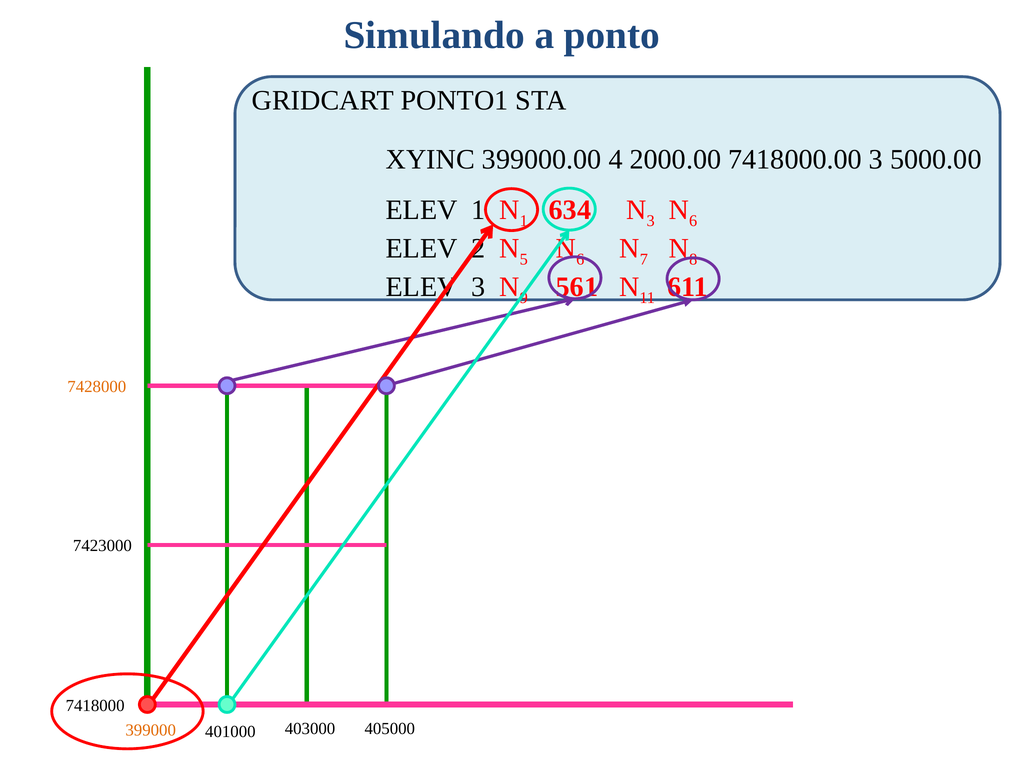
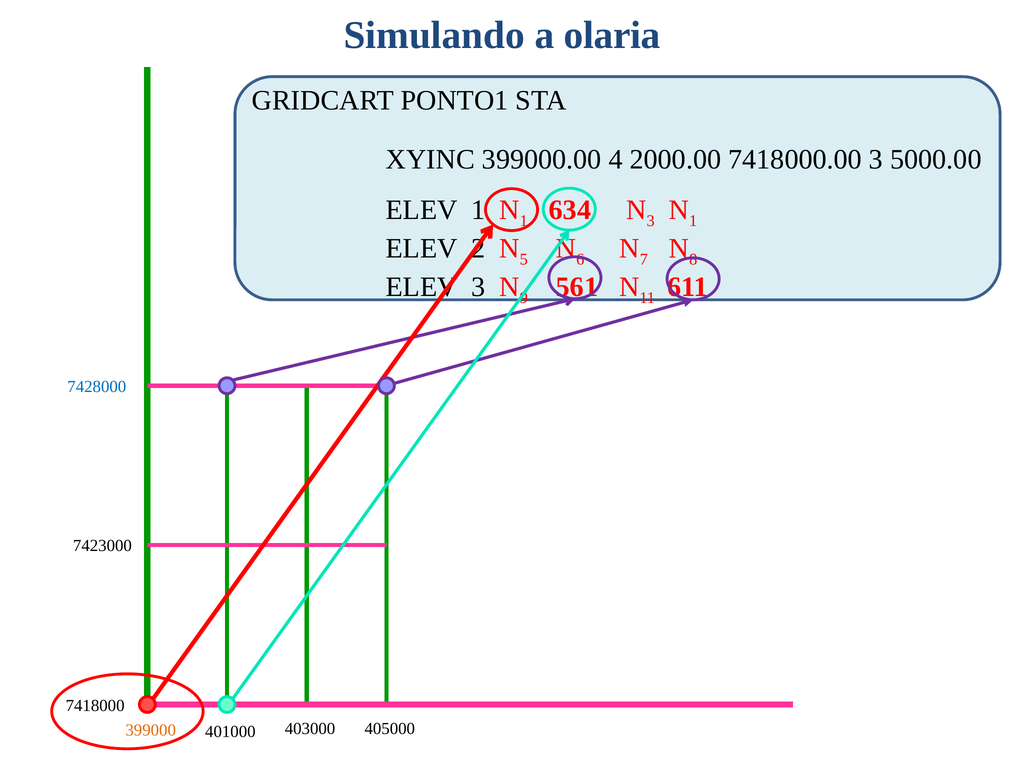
ponto: ponto -> olaria (612, 35)
6: 6 -> 1 (693, 221)
7428000 colour: orange -> blue (97, 387)
